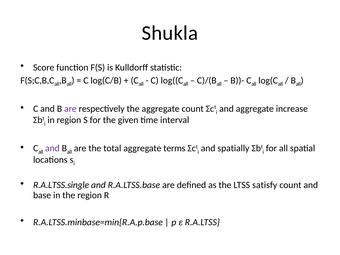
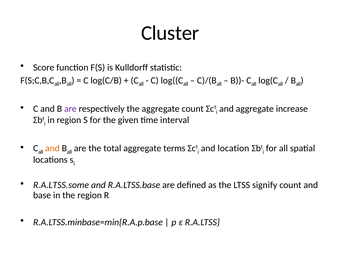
Shukla: Shukla -> Cluster (170, 33)
and colour: purple -> orange (52, 148)
spatially: spatially -> location (233, 148)
R.A.LTSS.single: R.A.LTSS.single -> R.A.LTSS.some (61, 185)
satisfy: satisfy -> signify (265, 185)
